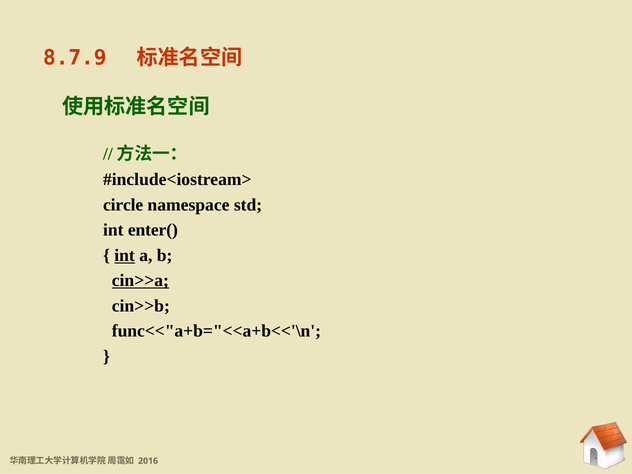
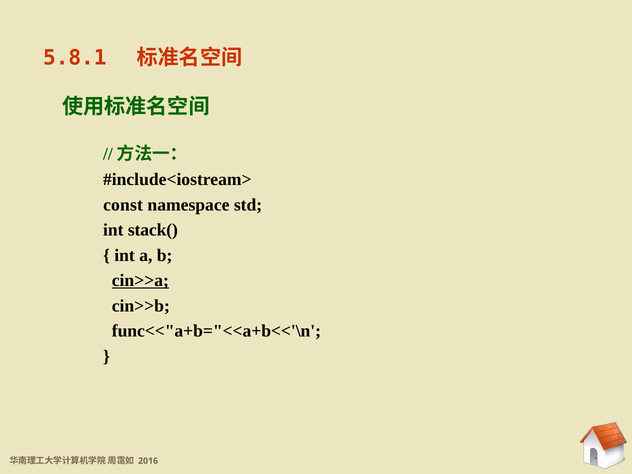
8.7.9: 8.7.9 -> 5.8.1 (75, 58)
circle: circle -> const (123, 205)
enter(: enter( -> stack( (153, 230)
int underline: present -> none (125, 255)
